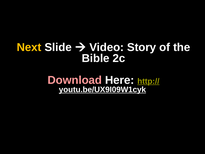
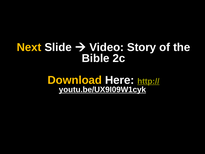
Download colour: pink -> yellow (75, 80)
